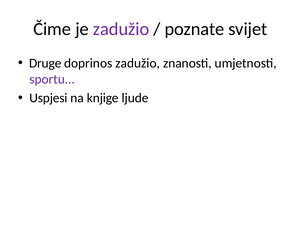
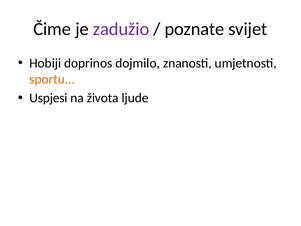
Druge: Druge -> Hobiji (45, 63)
doprinos zadužio: zadužio -> dojmilo (138, 63)
sportu colour: purple -> orange (52, 79)
knjige: knjige -> života (103, 98)
